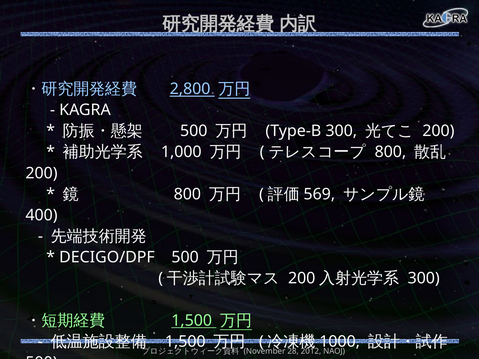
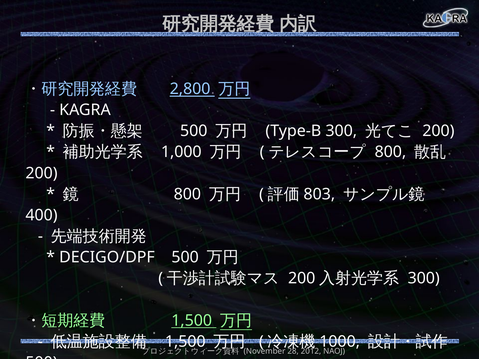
569: 569 -> 803 (319, 194)
